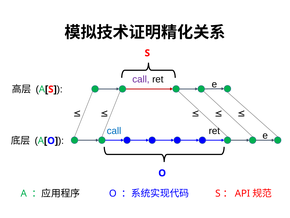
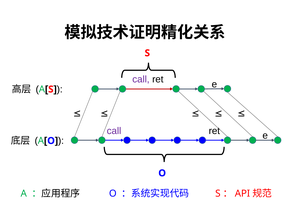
call colour: blue -> purple (114, 131)
